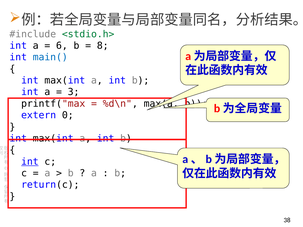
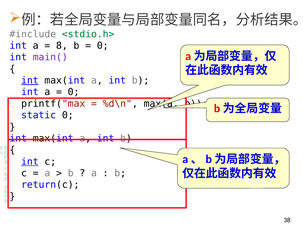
6: 6 -> 8 (62, 46)
8: 8 -> 0 (103, 46)
main( colour: blue -> purple (50, 57)
int underline: none -> present (30, 81)
3: 3 -> 0 (74, 92)
extern: extern -> static (39, 115)
